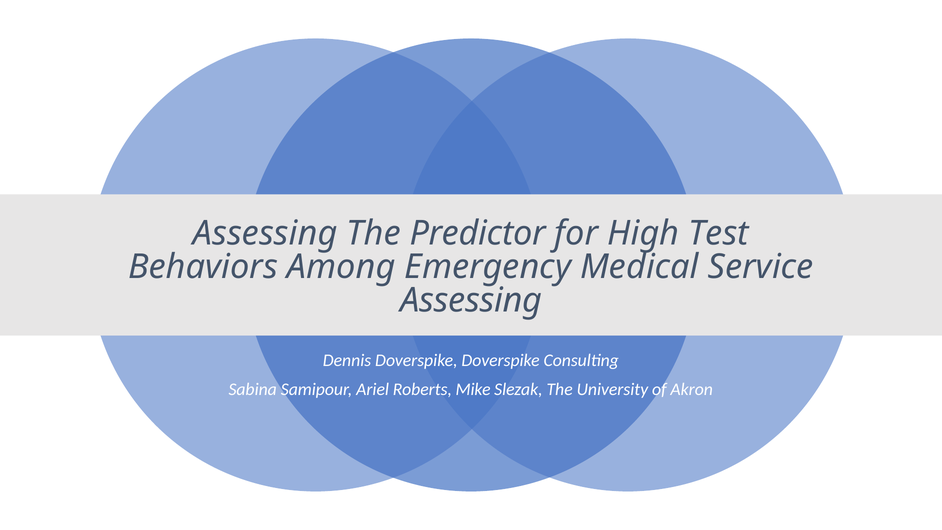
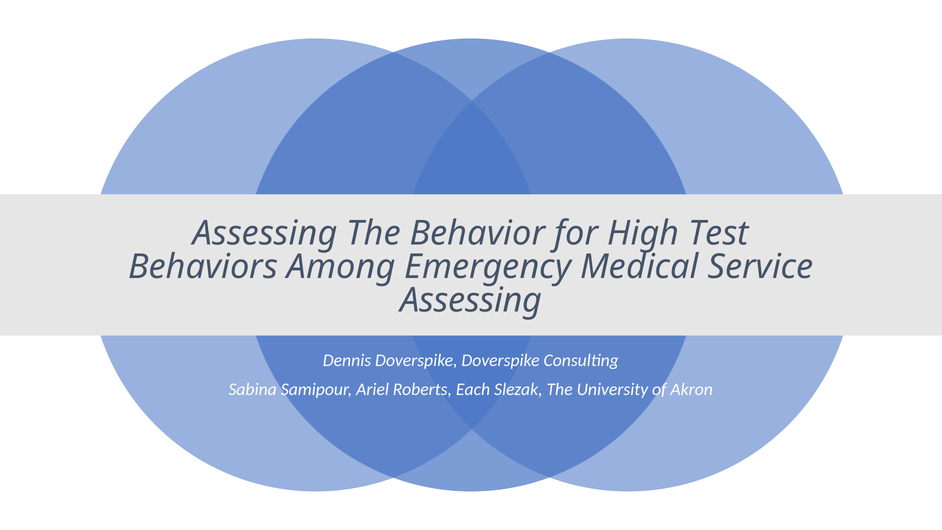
Predictor: Predictor -> Behavior (477, 233)
Mike: Mike -> Each (473, 389)
